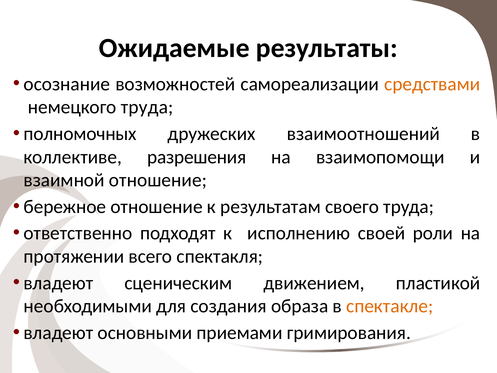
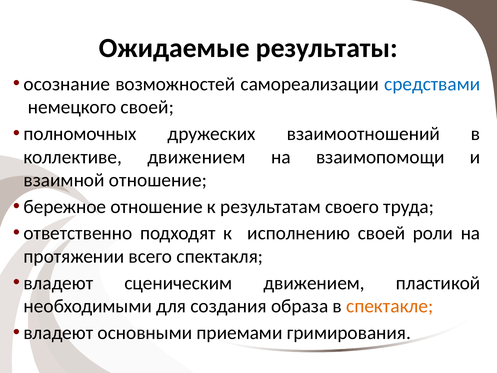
средствами colour: orange -> blue (432, 84)
немецкого труда: труда -> своей (147, 107)
коллективе разрешения: разрешения -> движением (197, 157)
